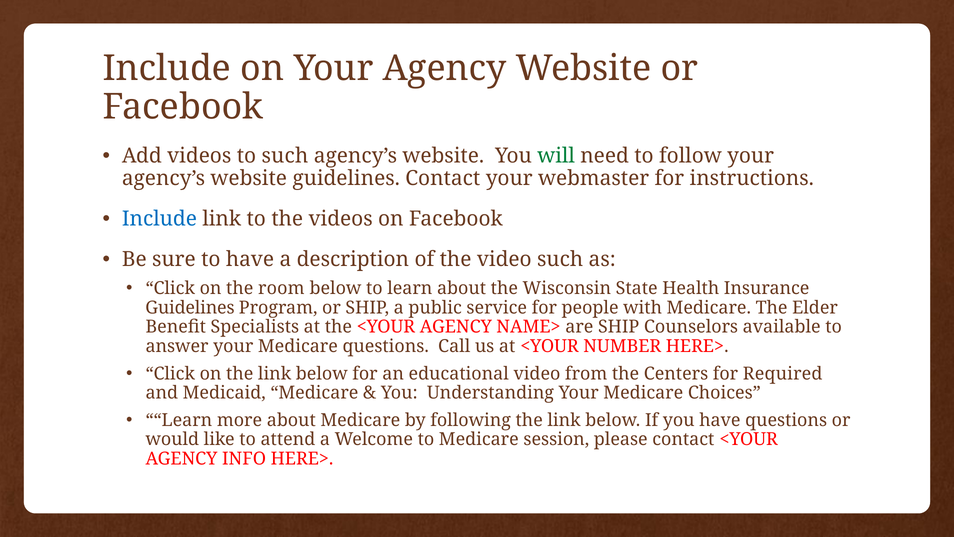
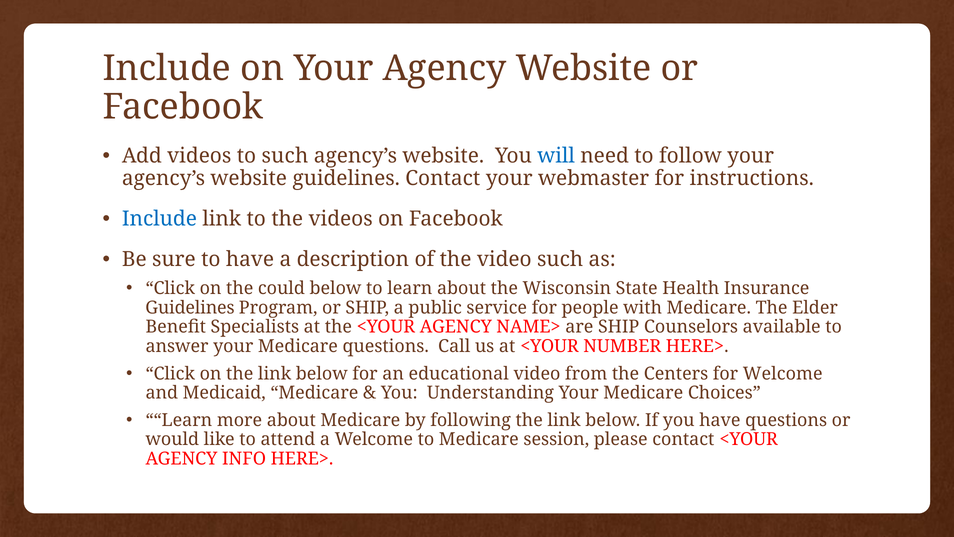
will colour: green -> blue (556, 156)
room: room -> could (281, 288)
for Required: Required -> Welcome (783, 373)
